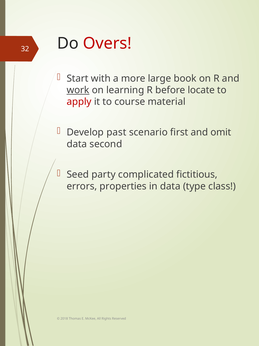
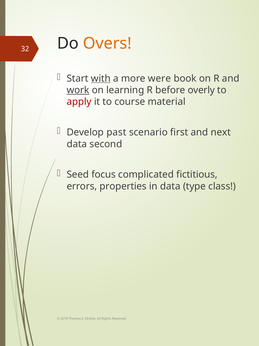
Overs colour: red -> orange (107, 43)
with underline: none -> present (101, 78)
large: large -> were (159, 78)
locate: locate -> overly (201, 90)
omit: omit -> next (221, 132)
party: party -> focus (104, 174)
